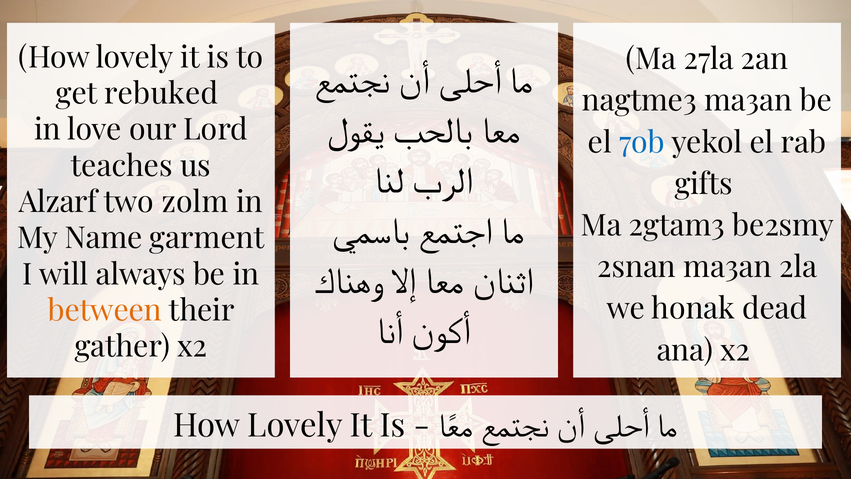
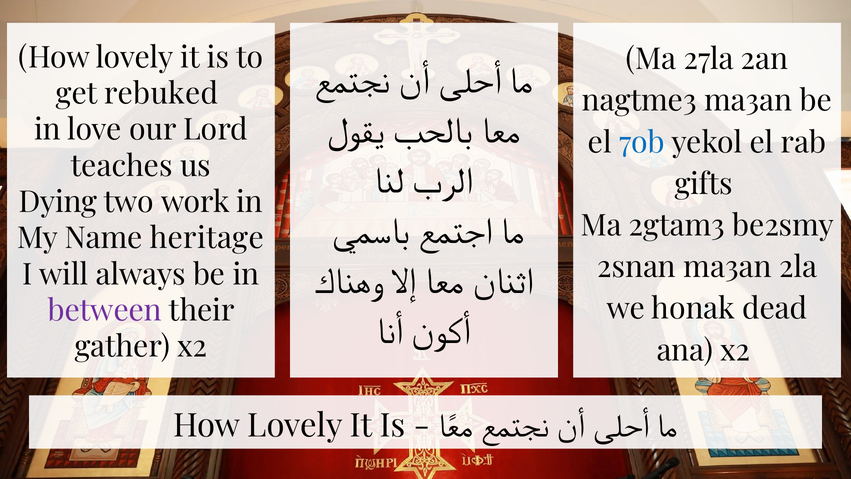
Alzarf: Alzarf -> Dying (58, 202)
zolm: zolm -> work (195, 202)
garment: garment -> heritage (207, 238)
between colour: orange -> purple (105, 311)
